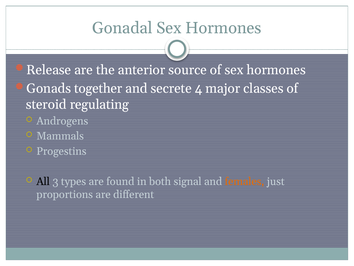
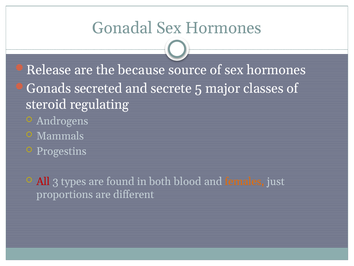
anterior: anterior -> because (141, 70)
together: together -> secreted (98, 88)
4: 4 -> 5 (198, 88)
All colour: black -> red (43, 181)
signal: signal -> blood (187, 181)
